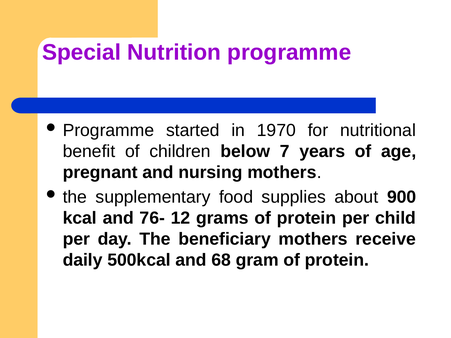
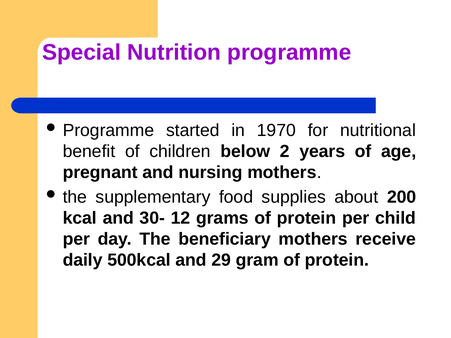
7: 7 -> 2 (285, 152)
900: 900 -> 200 (402, 197)
76-: 76- -> 30- (152, 218)
68: 68 -> 29 (221, 260)
